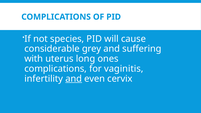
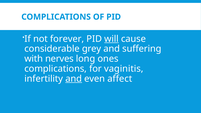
species: species -> forever (67, 39)
will underline: none -> present (111, 39)
uterus: uterus -> nerves (59, 59)
cervix: cervix -> affect (120, 79)
